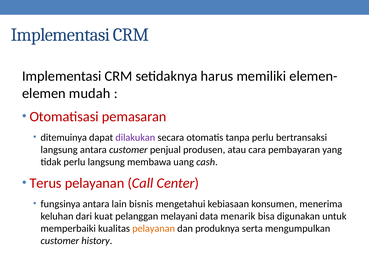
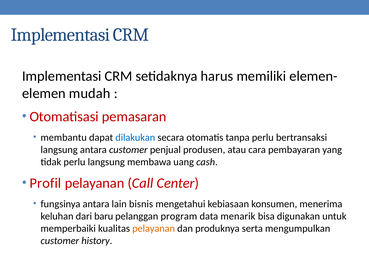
ditemuinya: ditemuinya -> membantu (64, 137)
dilakukan colour: purple -> blue (135, 137)
Terus: Terus -> Profil (45, 183)
kuat: kuat -> baru (104, 216)
melayani: melayani -> program (179, 216)
